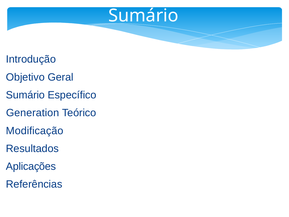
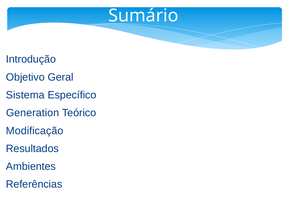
Sumário: Sumário -> Sistema (25, 95)
Aplicações: Aplicações -> Ambientes (31, 166)
